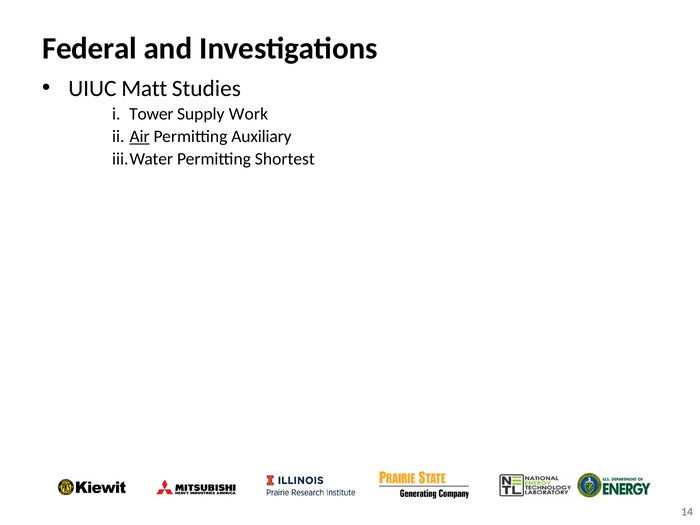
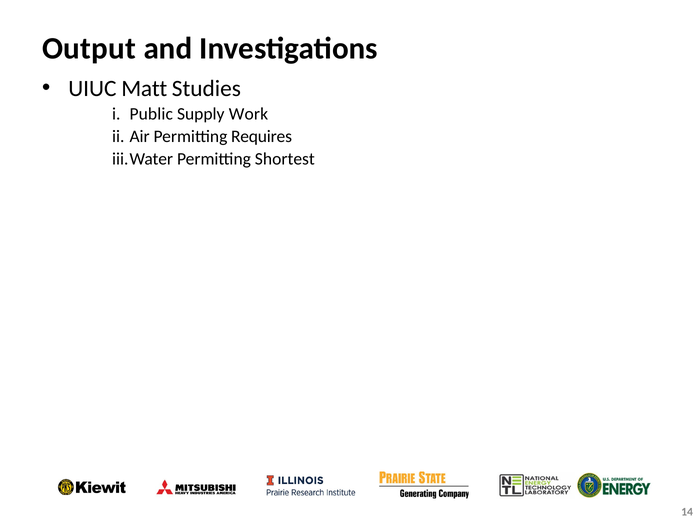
Federal: Federal -> Output (89, 48)
Tower: Tower -> Public (151, 114)
Air underline: present -> none (140, 137)
Auxiliary: Auxiliary -> Requires (262, 137)
